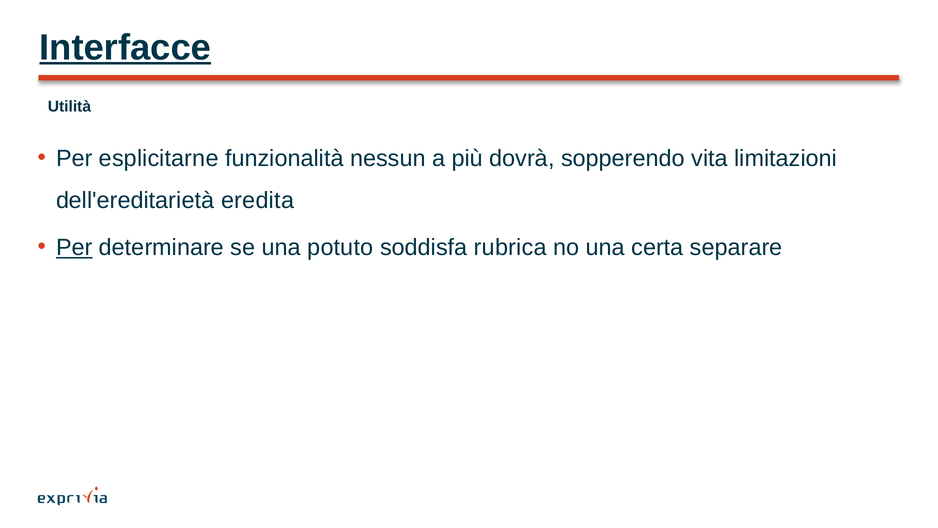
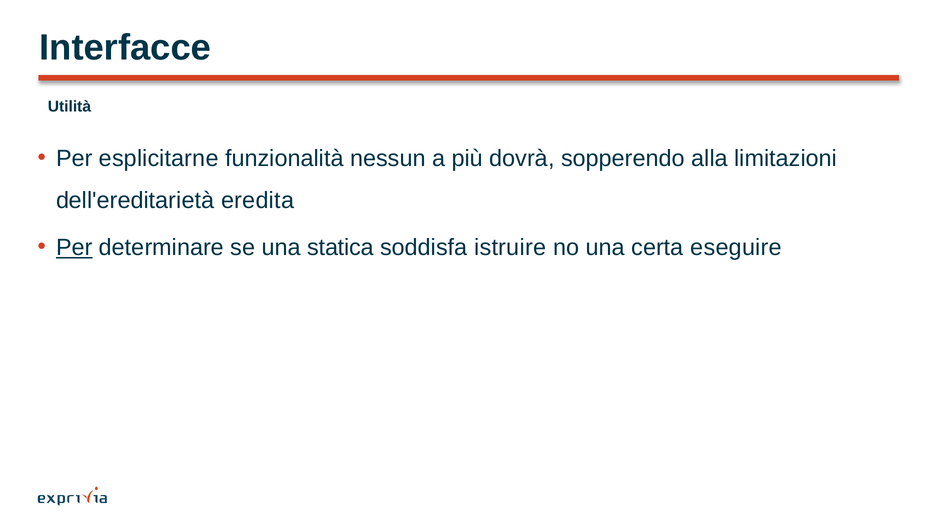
Interfacce underline: present -> none (125, 47)
vita: vita -> alla (710, 158)
potuto: potuto -> statica (341, 247)
rubrica: rubrica -> istruire (510, 247)
separare: separare -> eseguire (736, 247)
